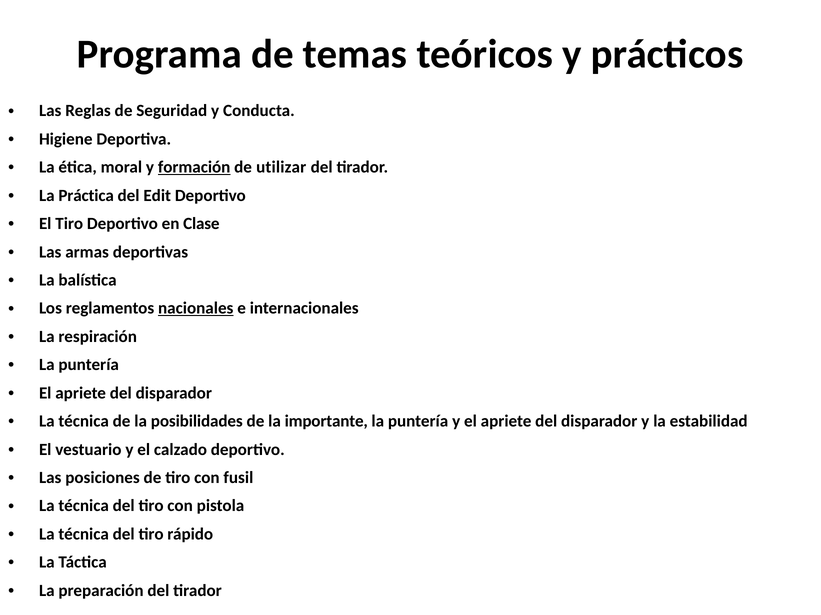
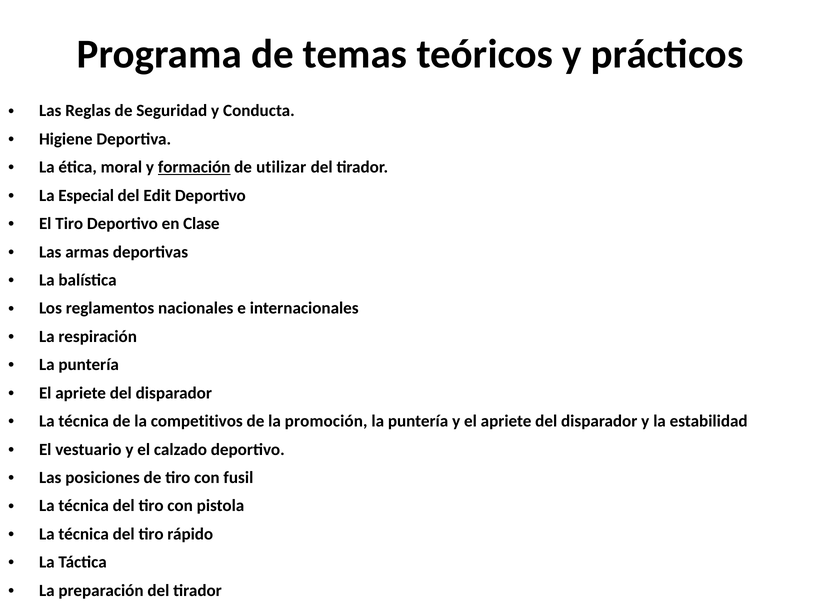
Práctica: Práctica -> Especial (86, 196)
nacionales underline: present -> none (196, 309)
posibilidades: posibilidades -> competitivos (197, 422)
importante: importante -> promoción (326, 422)
